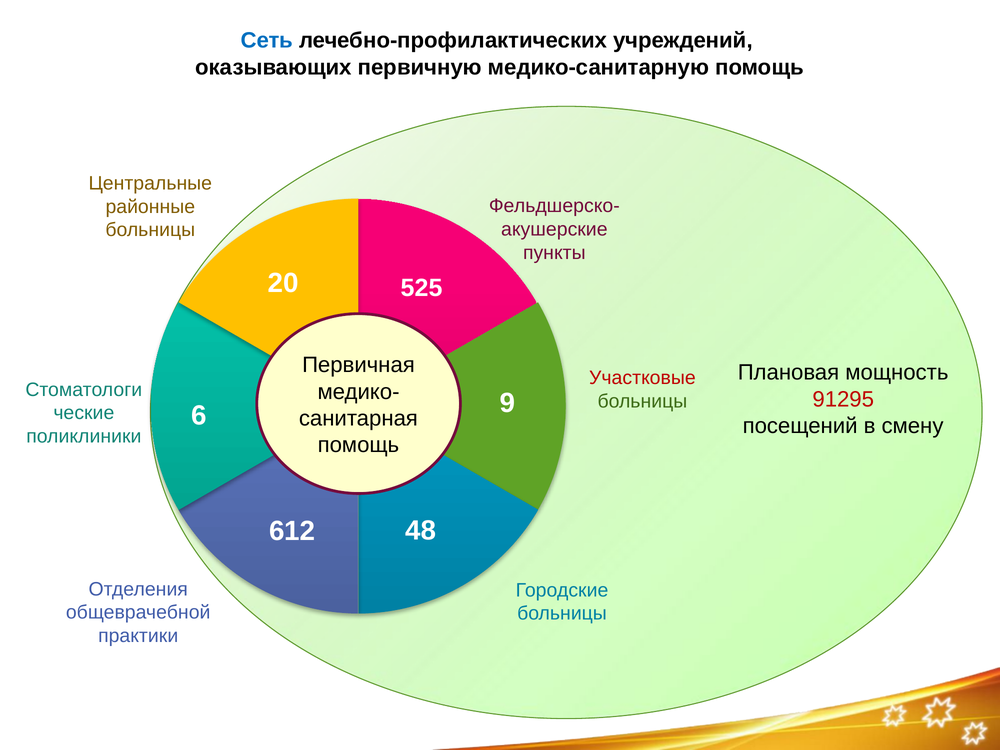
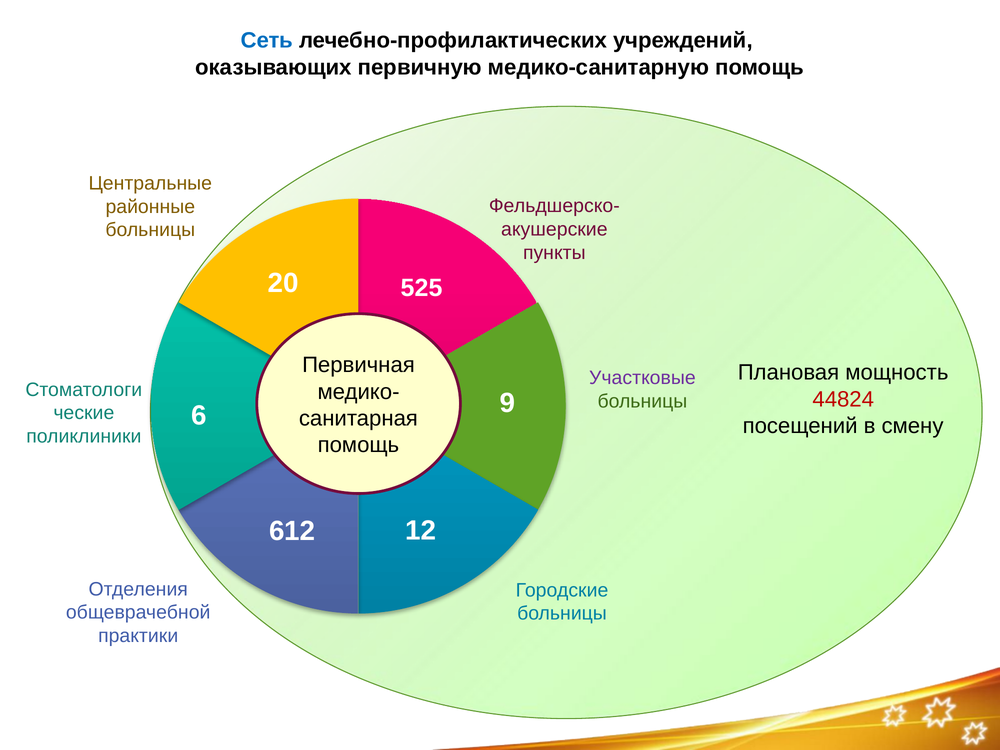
Участковые colour: red -> purple (642, 378)
91295: 91295 -> 44824 (843, 399)
48: 48 -> 12 (421, 531)
